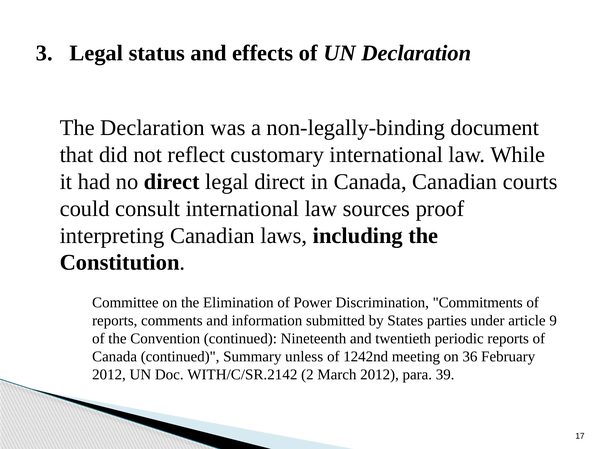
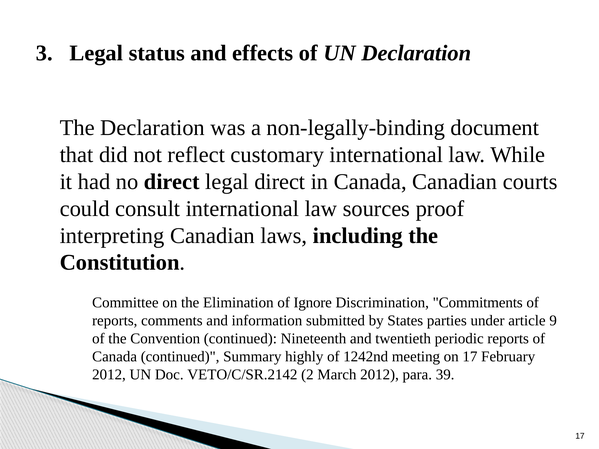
Power: Power -> Ignore (313, 303)
unless: unless -> highly (304, 357)
on 36: 36 -> 17 (470, 357)
WITH/C/SR.2142: WITH/C/SR.2142 -> VETO/C/SR.2142 (242, 375)
